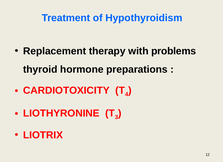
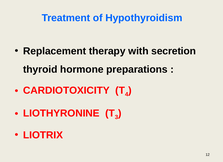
problems: problems -> secretion (174, 51)
